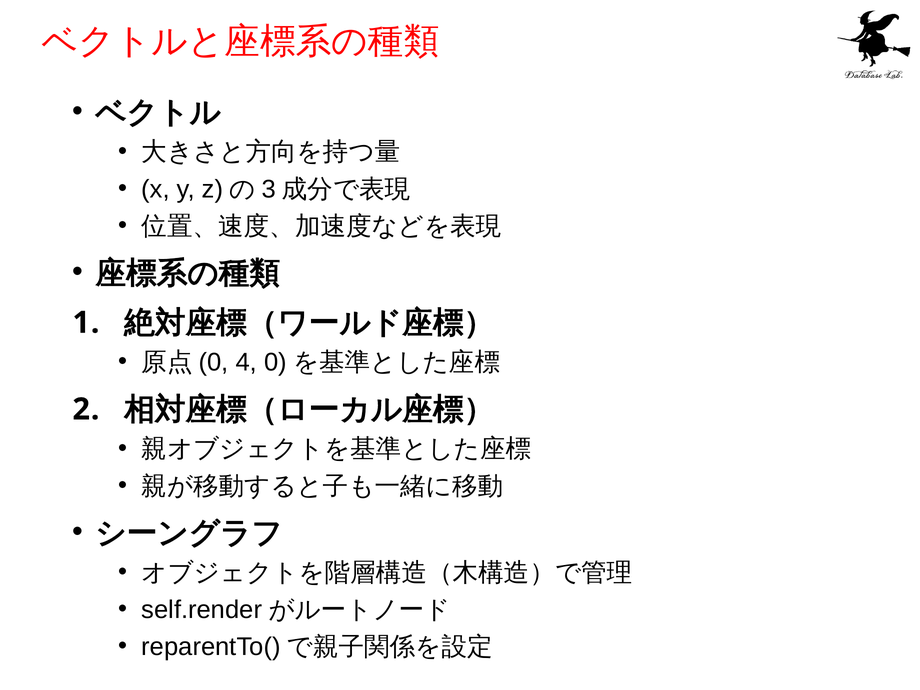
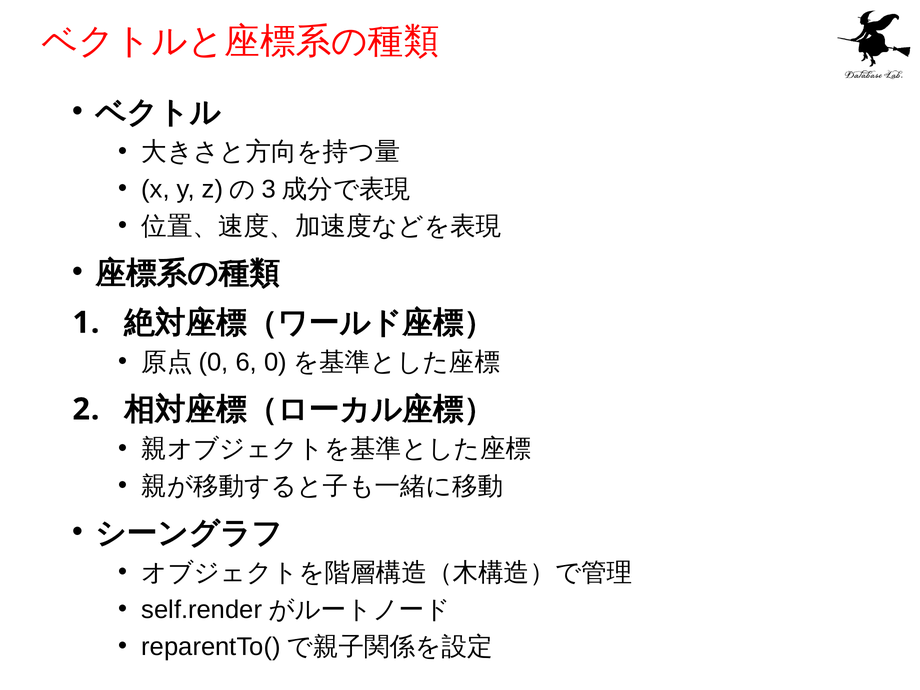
4: 4 -> 6 (246, 362)
